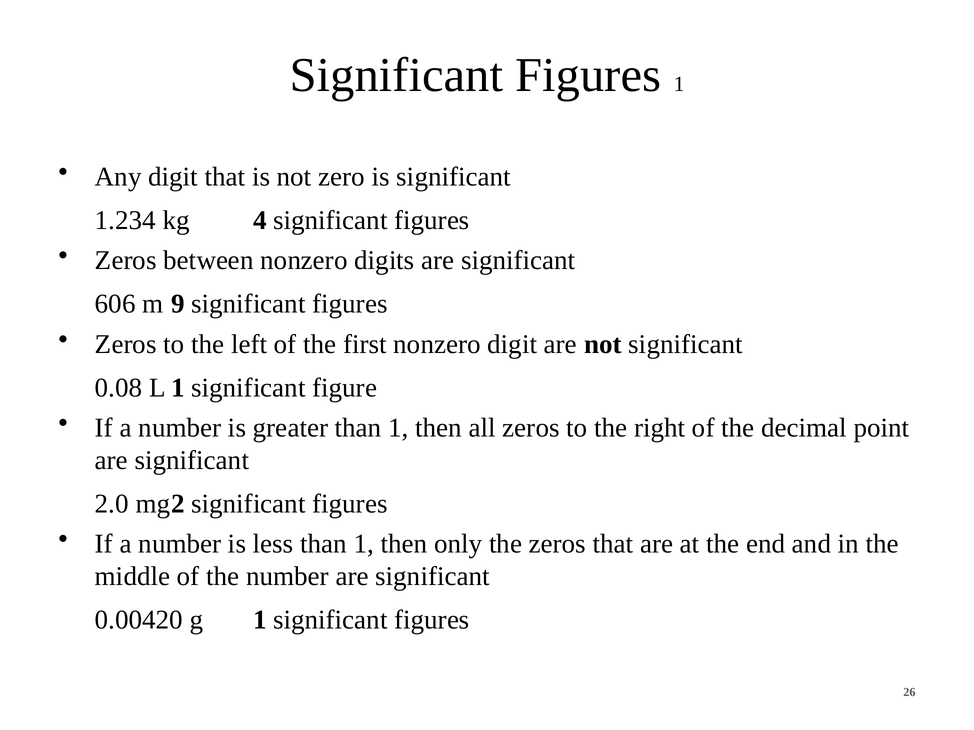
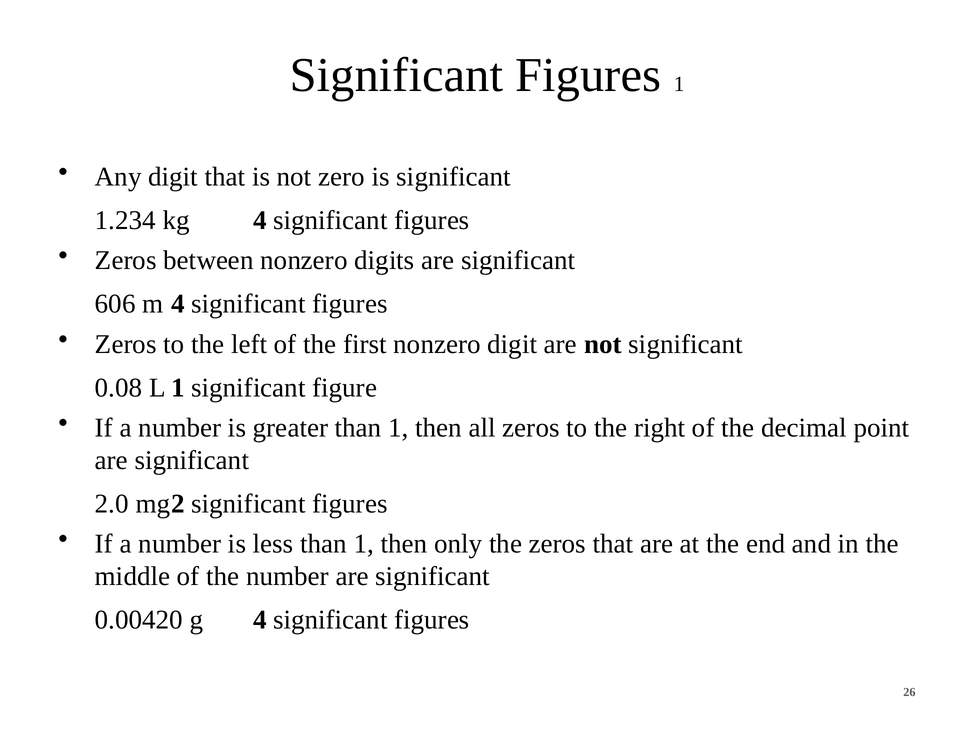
m 9: 9 -> 4 (178, 304)
g 1: 1 -> 4 (260, 620)
